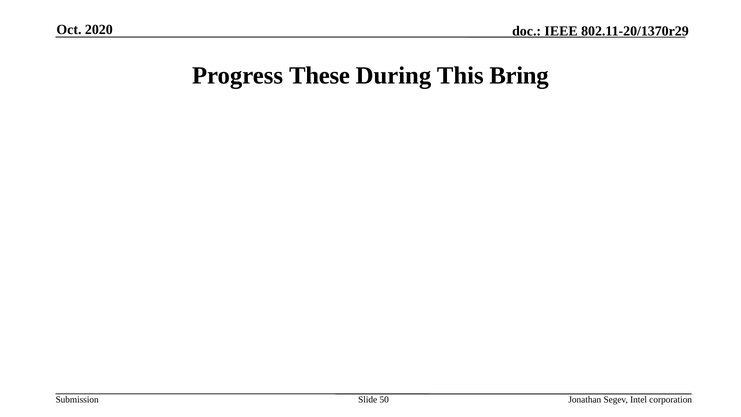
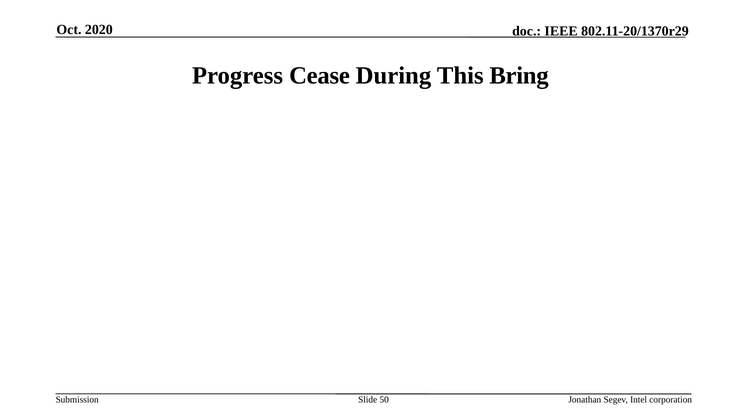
These: These -> Cease (319, 76)
